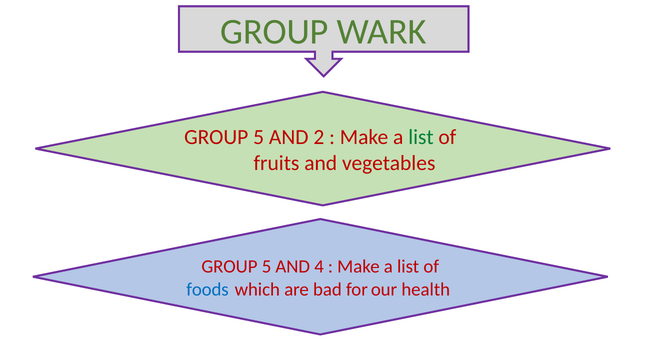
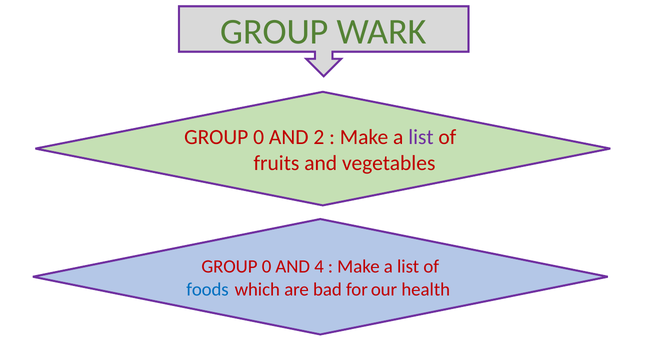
5: 5 -> 0 (259, 137)
list colour: green -> purple (421, 137)
5: 5 -> 0 (267, 267)
